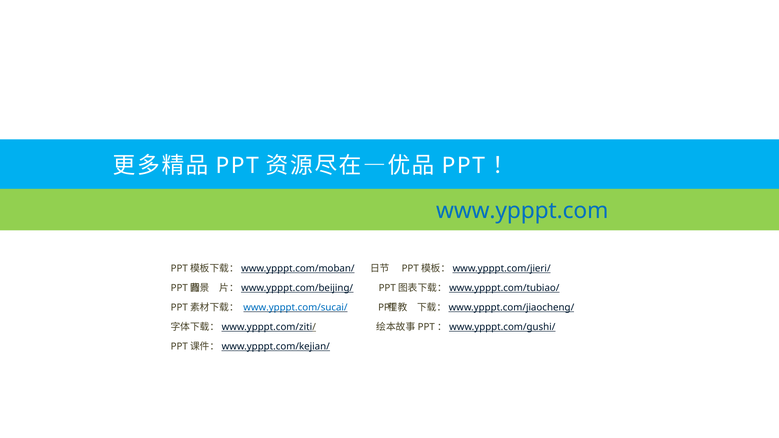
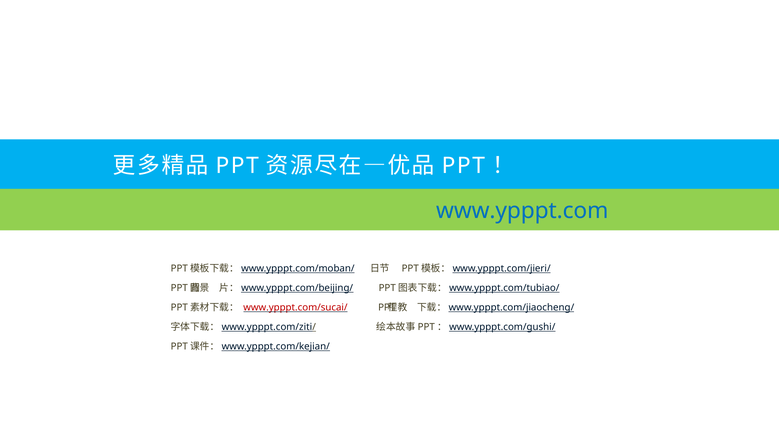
www.ypppt.com/sucai/ colour: blue -> red (295, 308)
